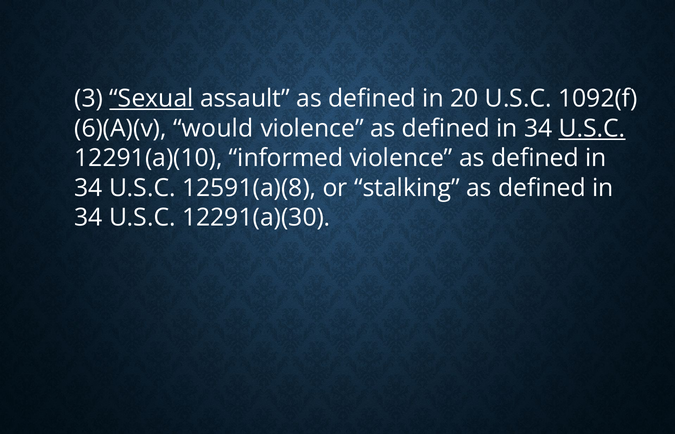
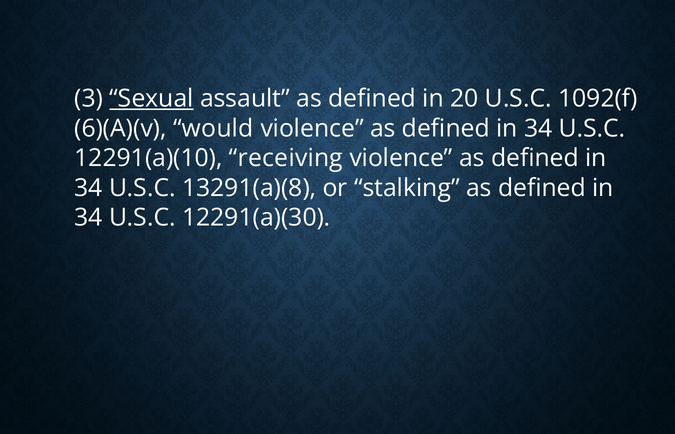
U.S.C underline: present -> none (592, 129)
informed: informed -> receiving (286, 158)
12591(a)(8: 12591(a)(8 -> 13291(a)(8 (249, 188)
